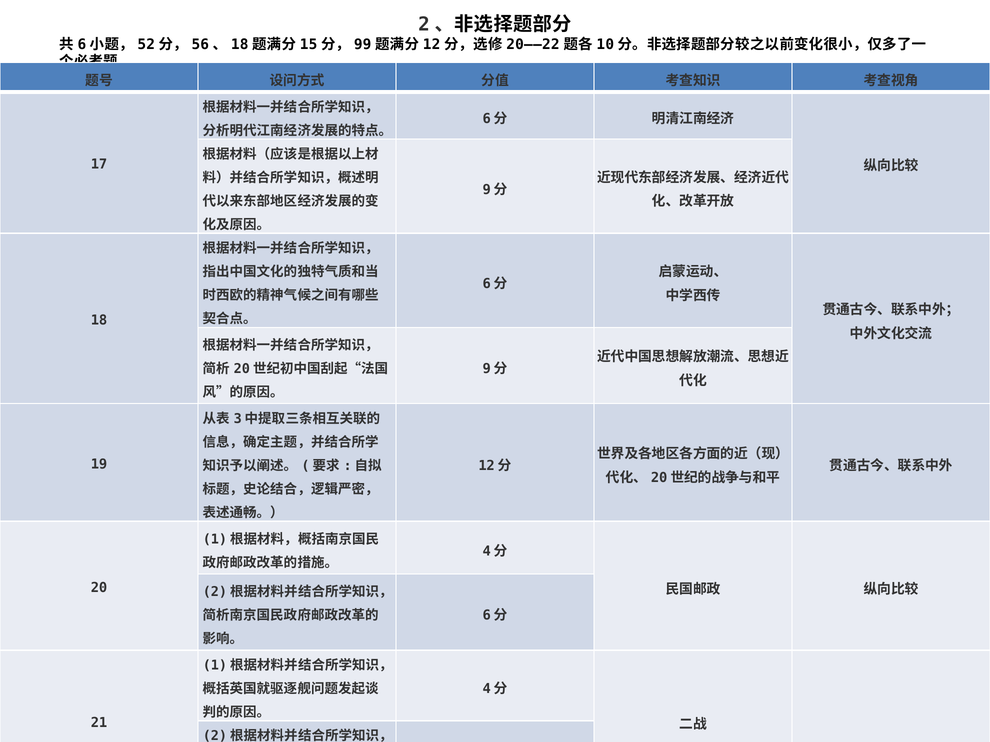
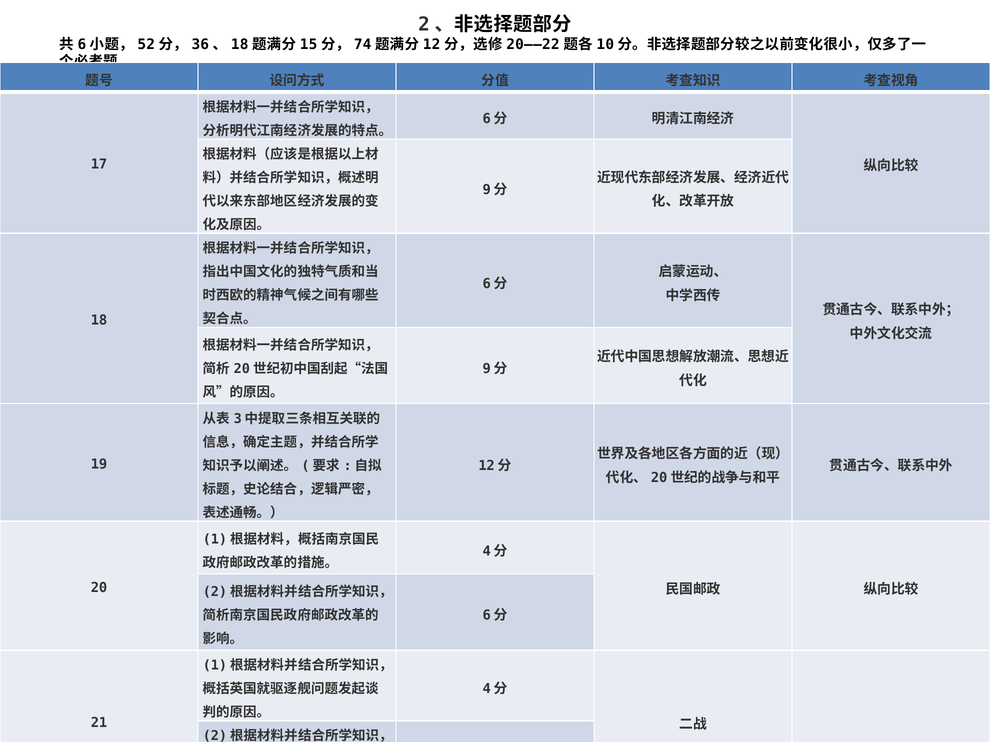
56: 56 -> 36 (200, 44)
99: 99 -> 74 (363, 44)
